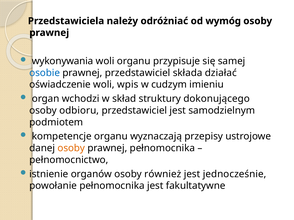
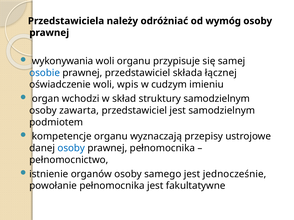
działać: działać -> łącznej (221, 73)
struktury dokonującego: dokonującego -> samodzielnym (217, 99)
odbioru: odbioru -> zawarta (79, 111)
osoby colour: orange -> blue (71, 148)
również: również -> samego (163, 174)
